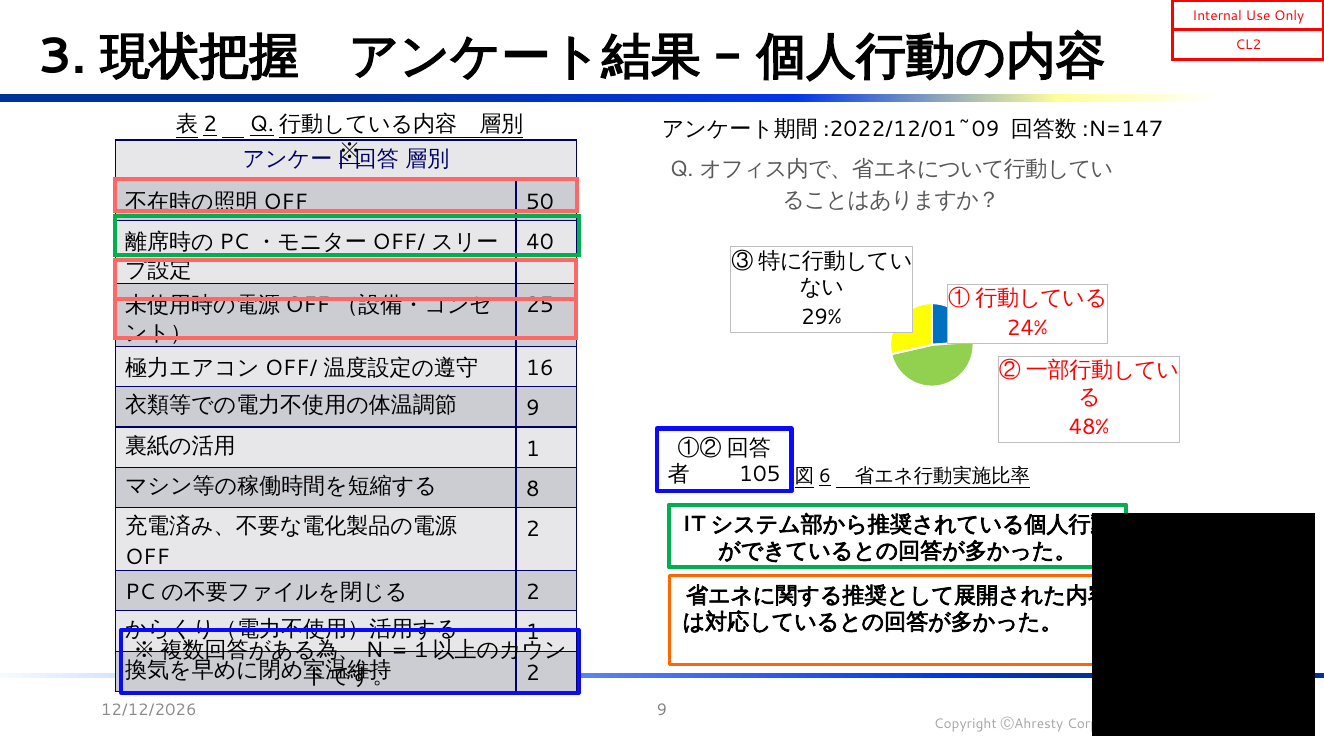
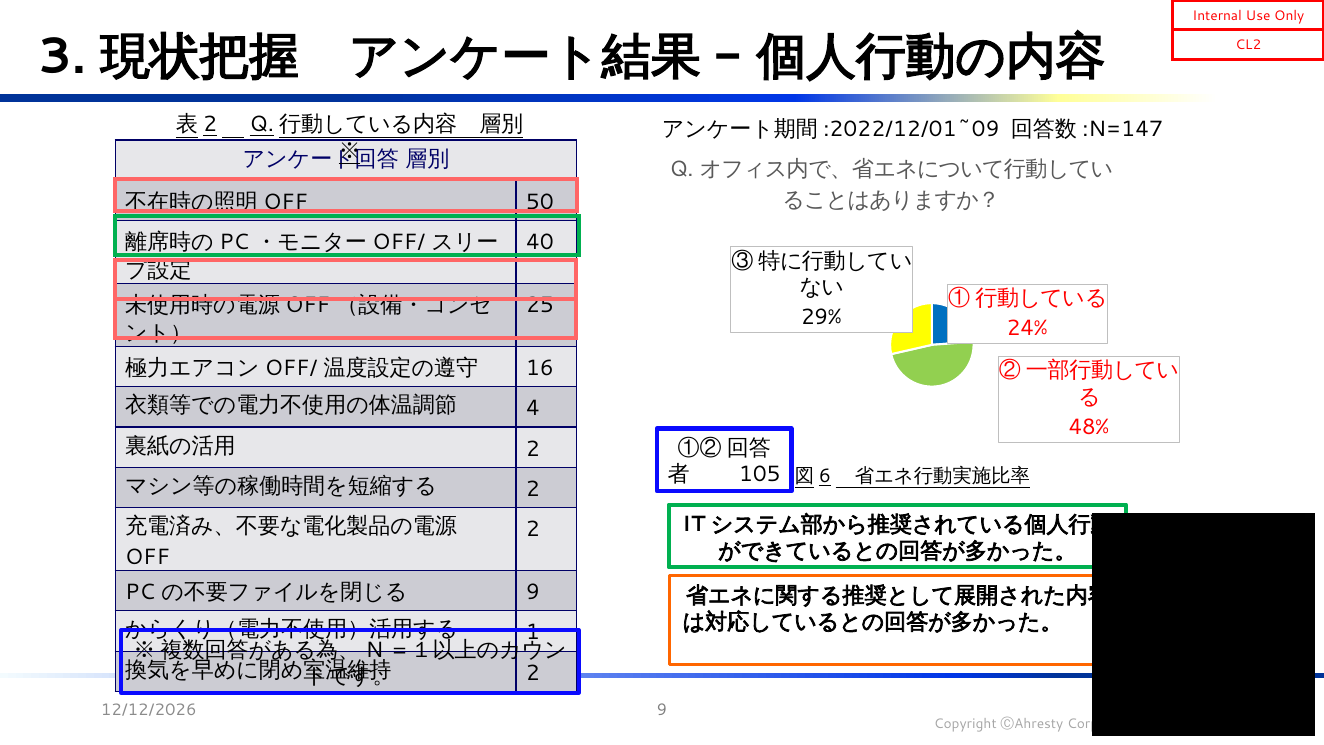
9: 9 -> 4 (533, 408)
1: 1 -> 2 (533, 449)
8: 8 -> 2 (533, 489)
2: 2 -> 9 (533, 592)
